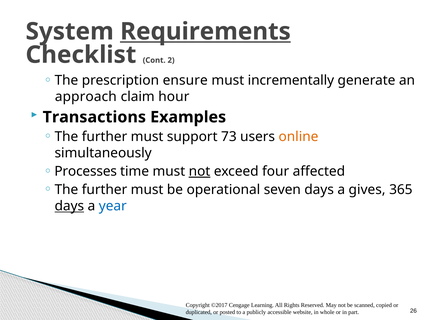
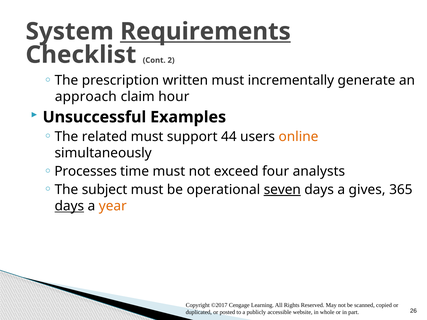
ensure: ensure -> written (185, 80)
Transactions: Transactions -> Unsuccessful (94, 117)
further: further -> related (105, 137)
73: 73 -> 44 (229, 137)
not underline: present -> none (200, 172)
affected: affected -> analysts (319, 172)
further: further -> subject (105, 190)
seven underline: none -> present (282, 190)
year colour: blue -> orange (113, 206)
